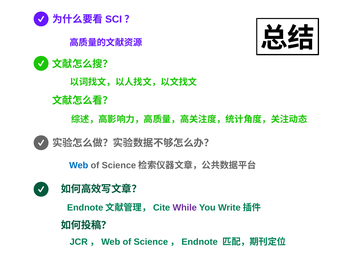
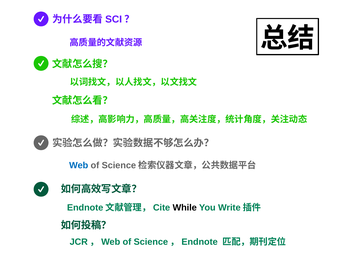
While colour: purple -> black (185, 208)
